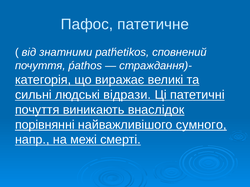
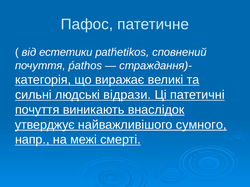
знатними: знатними -> естетики (66, 52)
порівнянні: порівнянні -> утверджує (45, 125)
